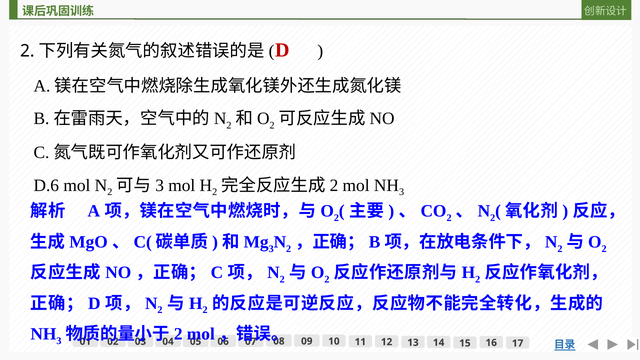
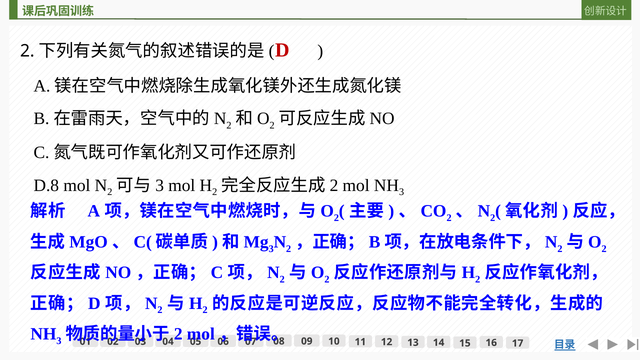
D.6: D.6 -> D.8 (46, 185)
